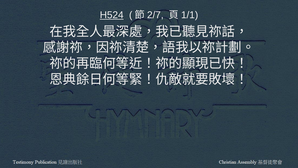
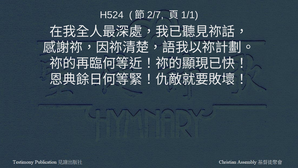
H524 underline: present -> none (112, 15)
